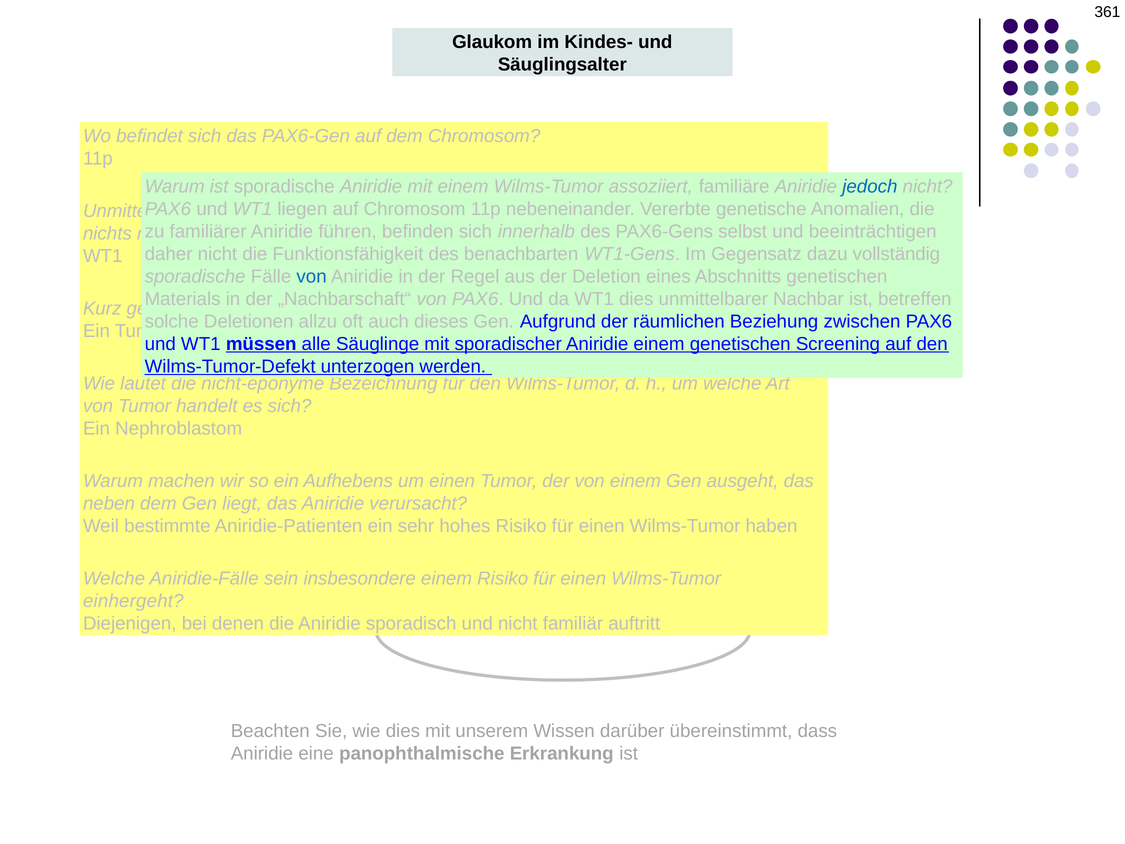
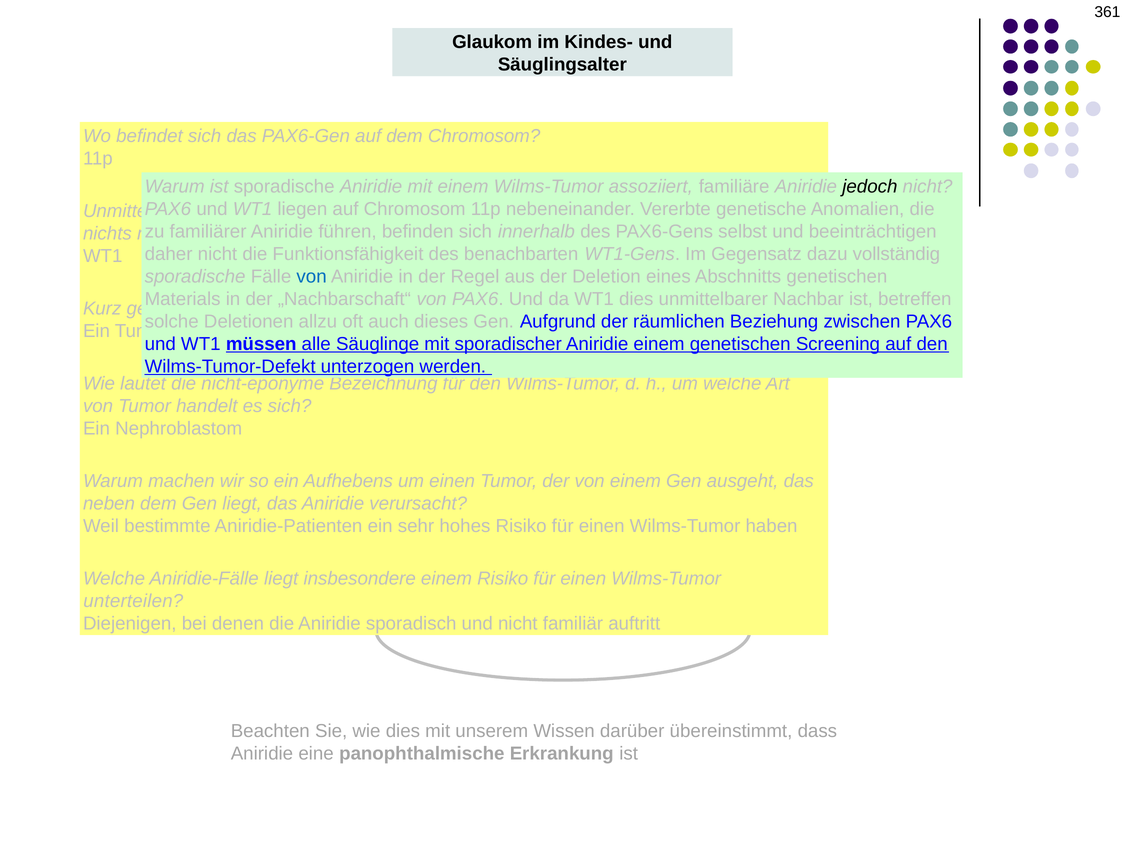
jedoch colour: blue -> black (870, 186)
Aniridie-Fälle sein: sein -> liegt (281, 578)
einhergeht: einhergeht -> unterteilen (133, 601)
